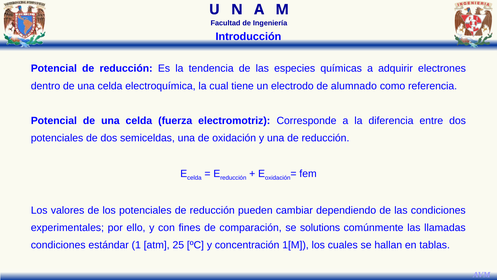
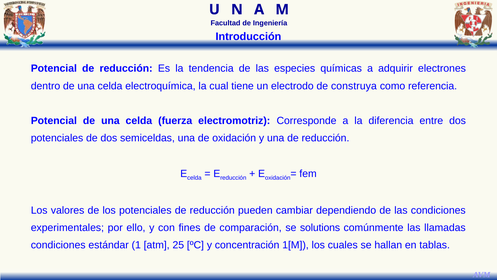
alumnado: alumnado -> construya (354, 86)
